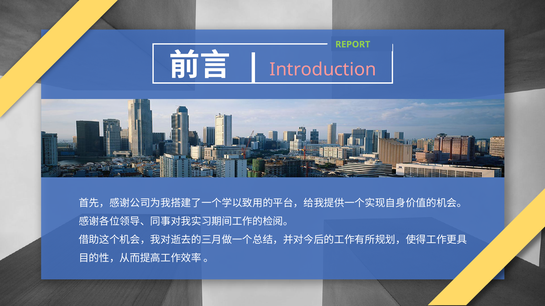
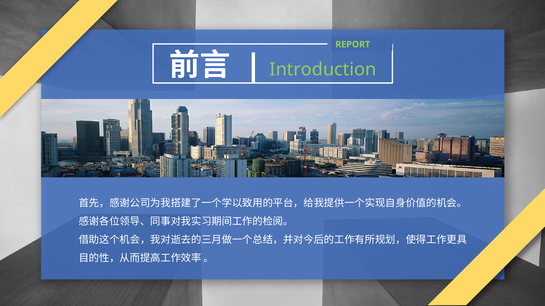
Introduction colour: pink -> light green (323, 70)
